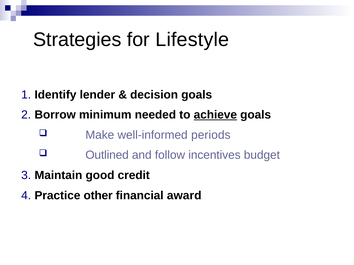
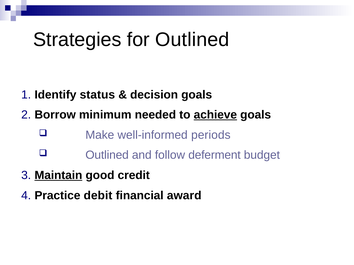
for Lifestyle: Lifestyle -> Outlined (192, 40)
lender: lender -> status (97, 95)
incentives: incentives -> deferment (214, 155)
Maintain underline: none -> present (58, 176)
other: other -> debit (98, 196)
